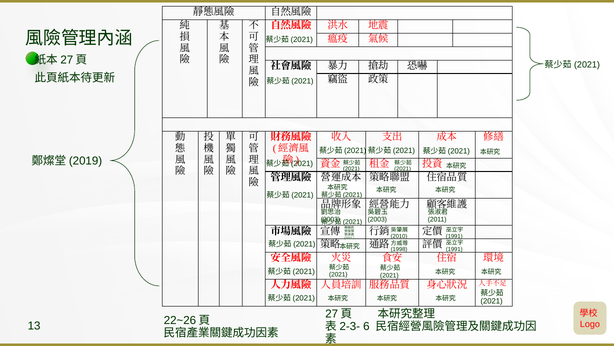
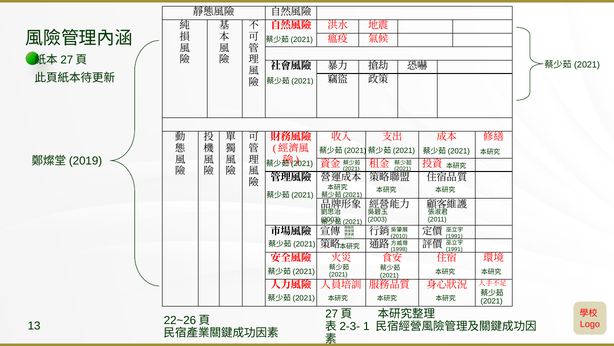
6: 6 -> 1 (366, 326)
